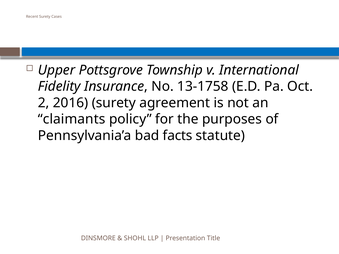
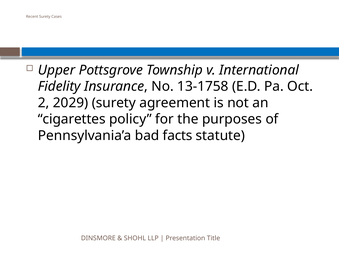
2016: 2016 -> 2029 (71, 103)
claimants: claimants -> cigarettes (72, 119)
